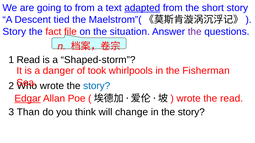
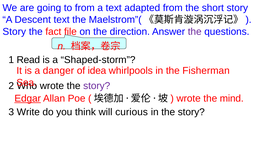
adapted underline: present -> none (142, 8)
Descent tied: tied -> text (62, 20)
situation: situation -> direction (130, 32)
took: took -> idea (97, 71)
story colour: blue -> purple (97, 86)
the read: read -> mind (232, 99)
Than: Than -> Write (28, 112)
change: change -> curious (132, 112)
